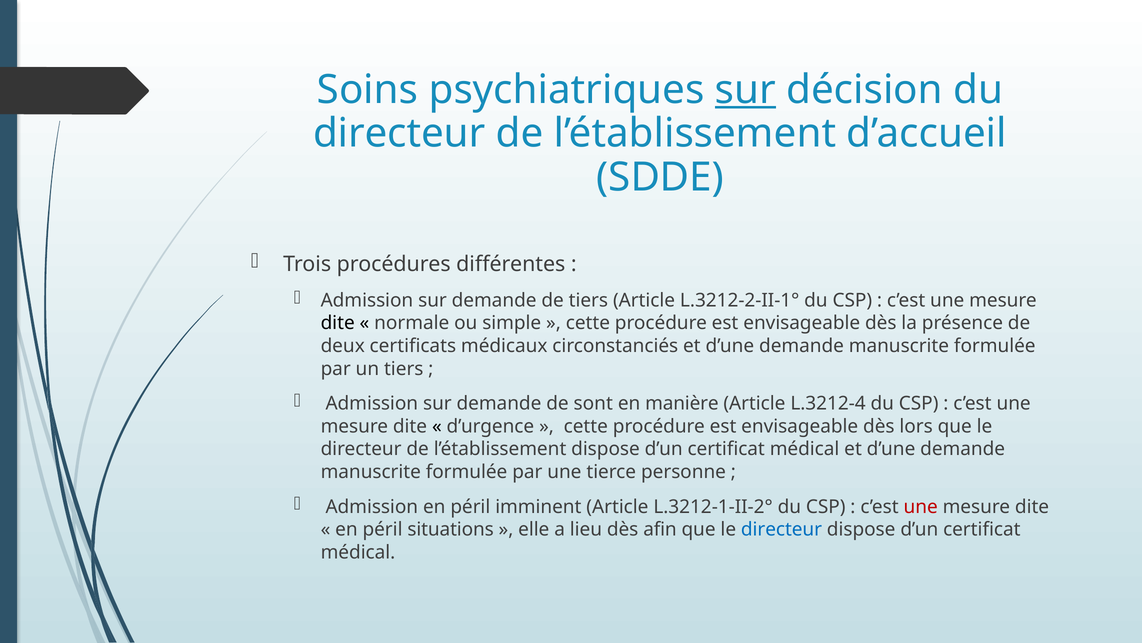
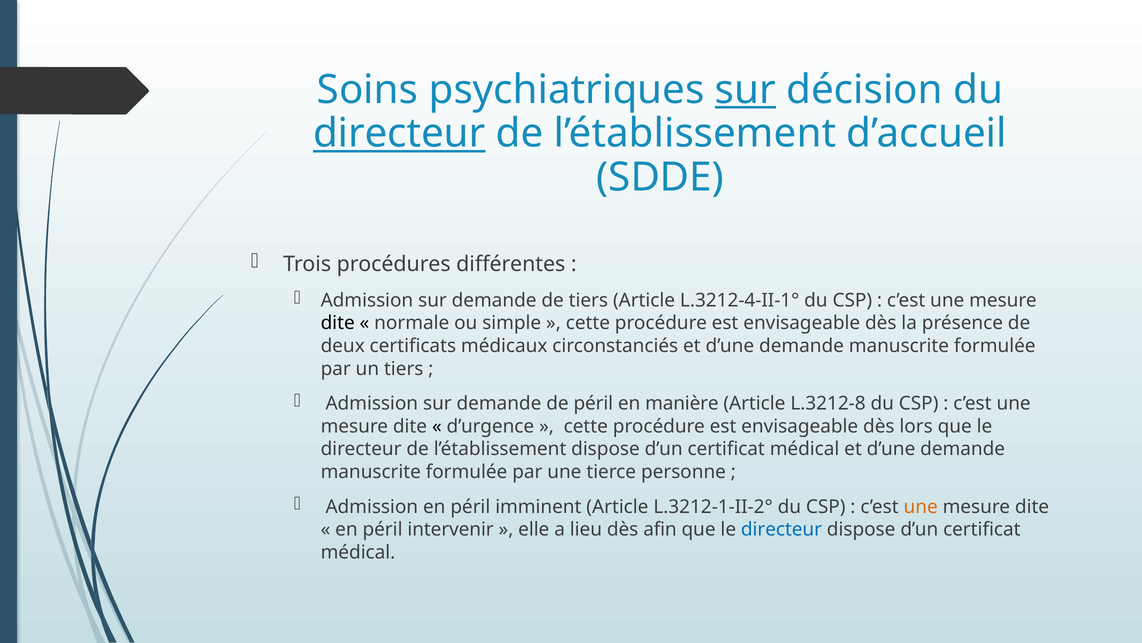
directeur underline: none -> present (399, 134)
L.3212-2-II-1°: L.3212-2-II-1° -> L.3212-4-II-1° (740, 300)
de sont: sont -> péril (593, 403)
L.3212-4: L.3212-4 -> L.3212-8 (828, 403)
une colour: red -> orange (921, 506)
situations: situations -> intervenir (451, 529)
